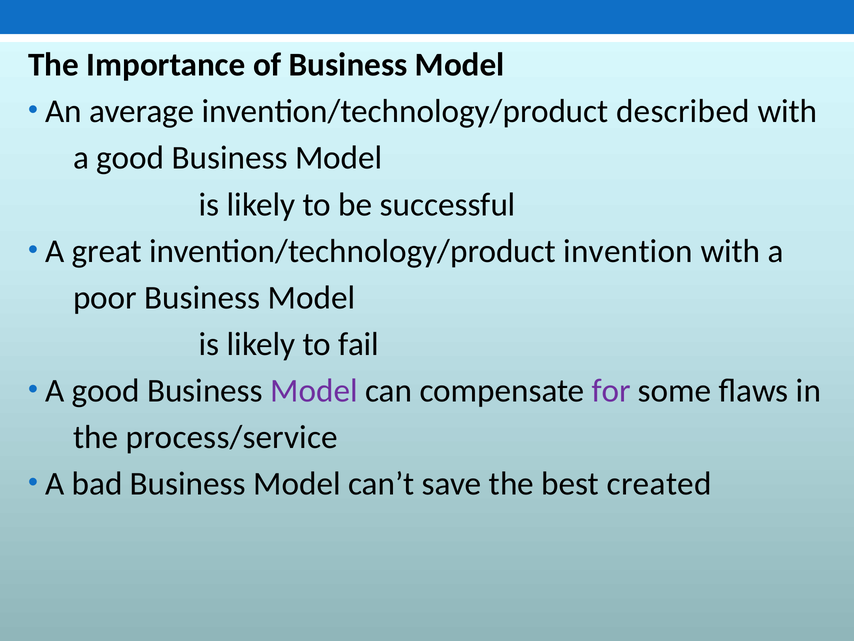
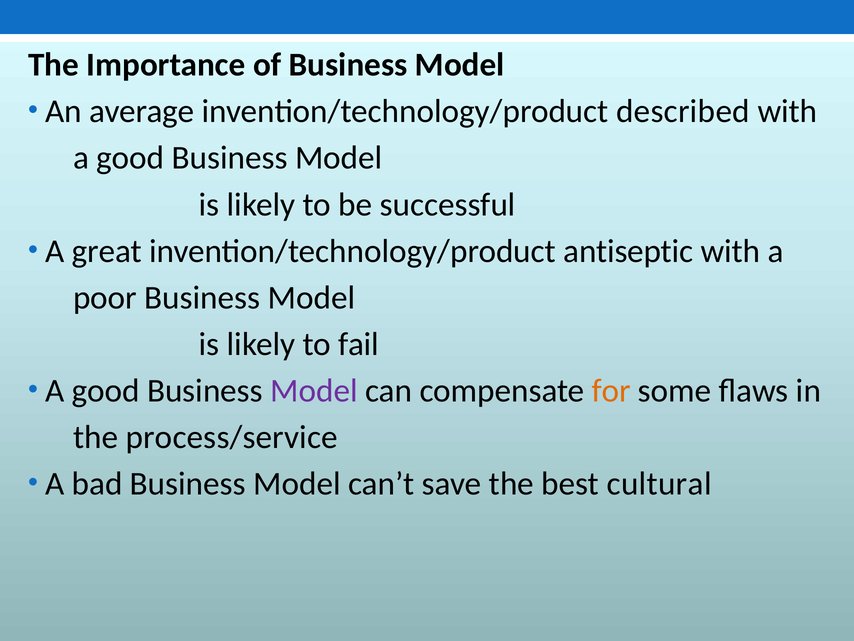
invention: invention -> antiseptic (628, 251)
for colour: purple -> orange (611, 391)
created: created -> cultural (659, 484)
